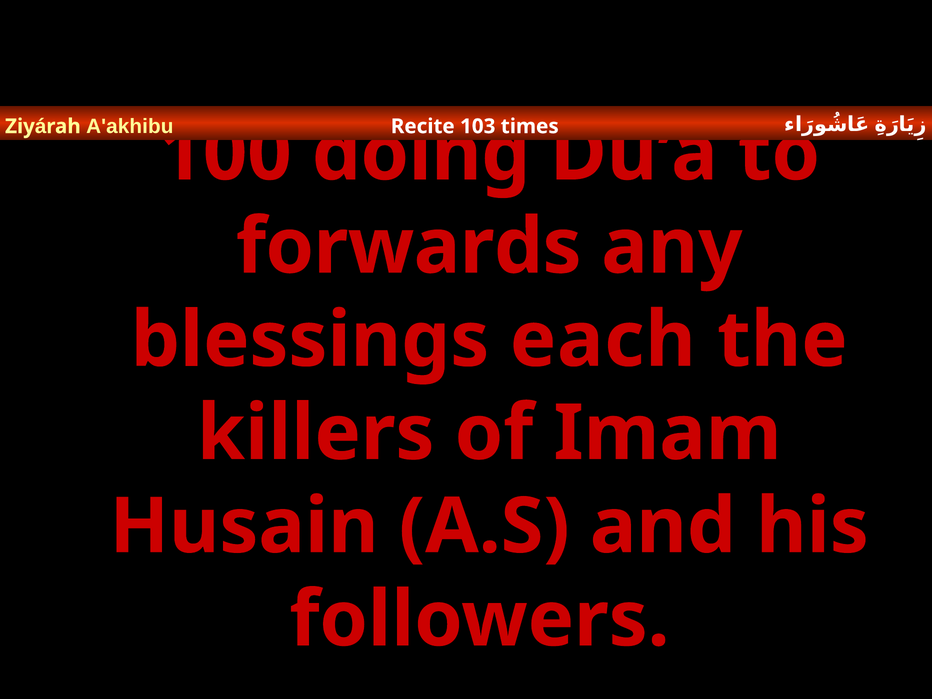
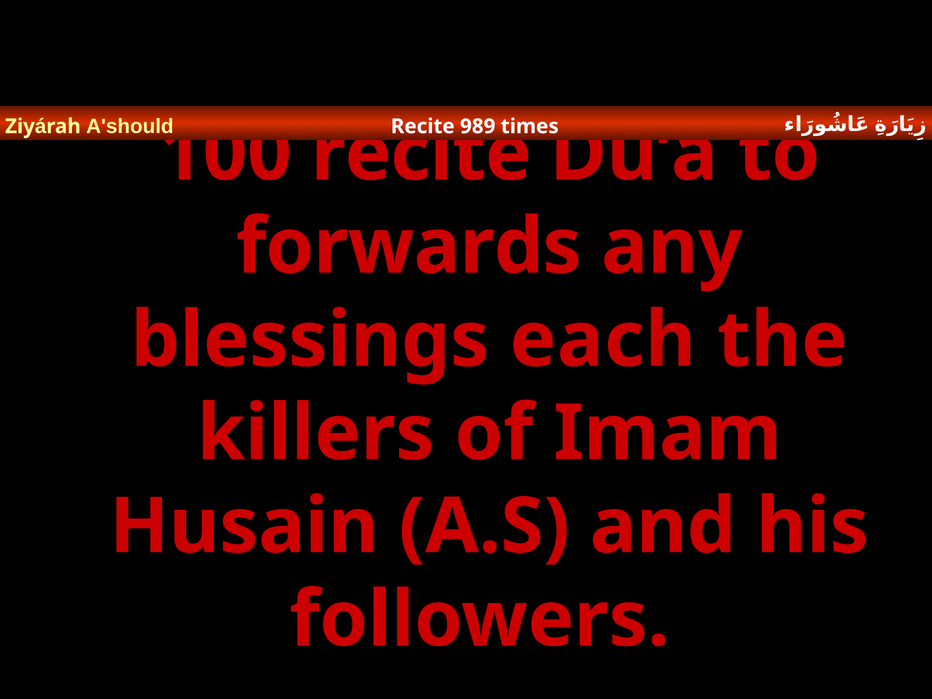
A'akhibu: A'akhibu -> A'should (130, 126)
103: 103 -> 989 (478, 126)
100 doing: doing -> recite (421, 154)
